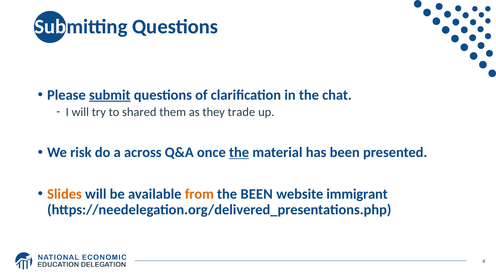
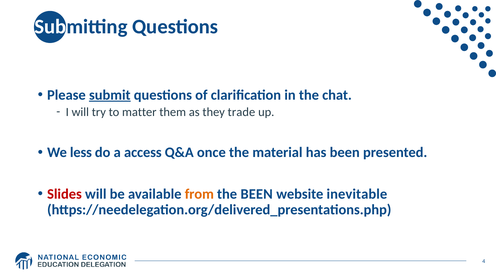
shared: shared -> matter (139, 112)
risk: risk -> less (81, 152)
across: across -> access (143, 152)
the underline: present -> none (239, 152)
Slides colour: orange -> red (64, 194)
immigrant: immigrant -> inevitable (357, 194)
